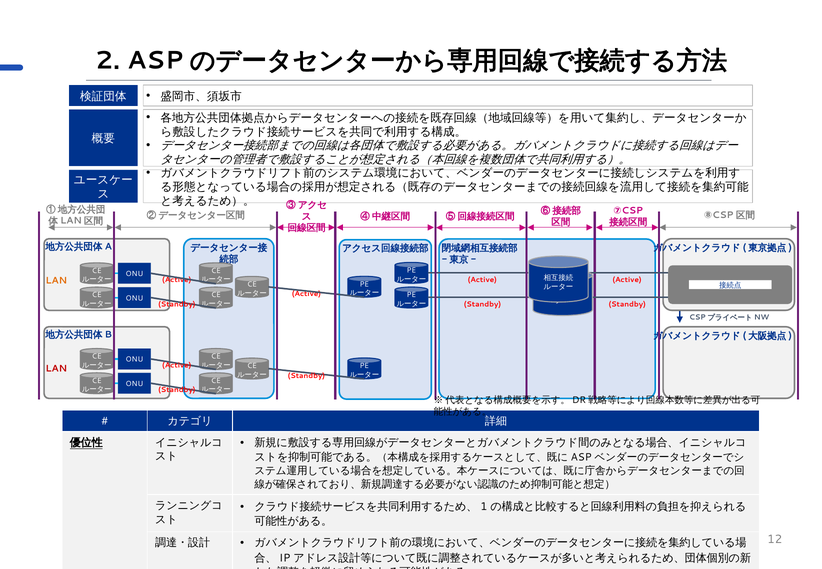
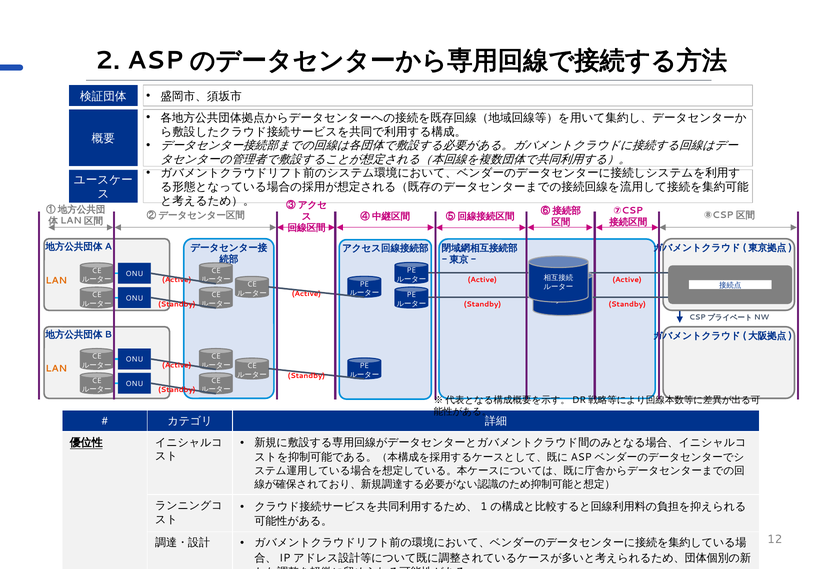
LAN colour: red -> orange (56, 369)
